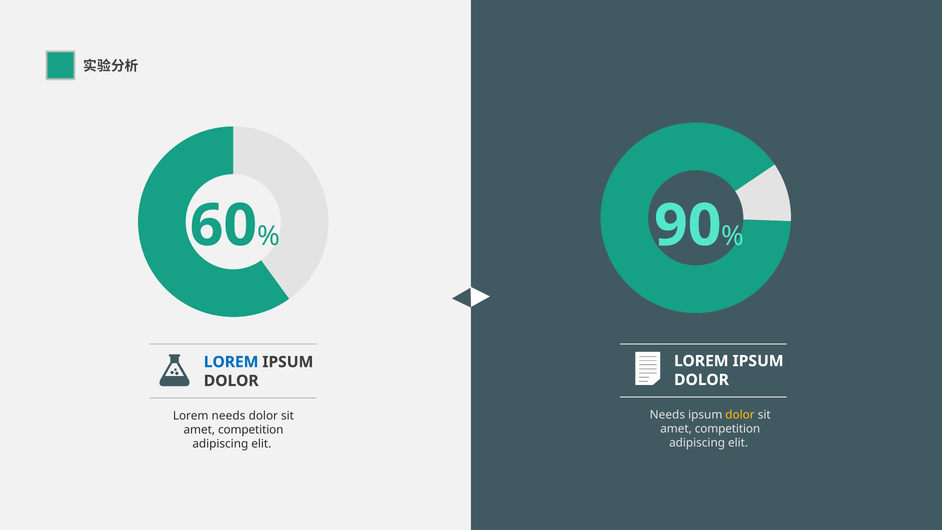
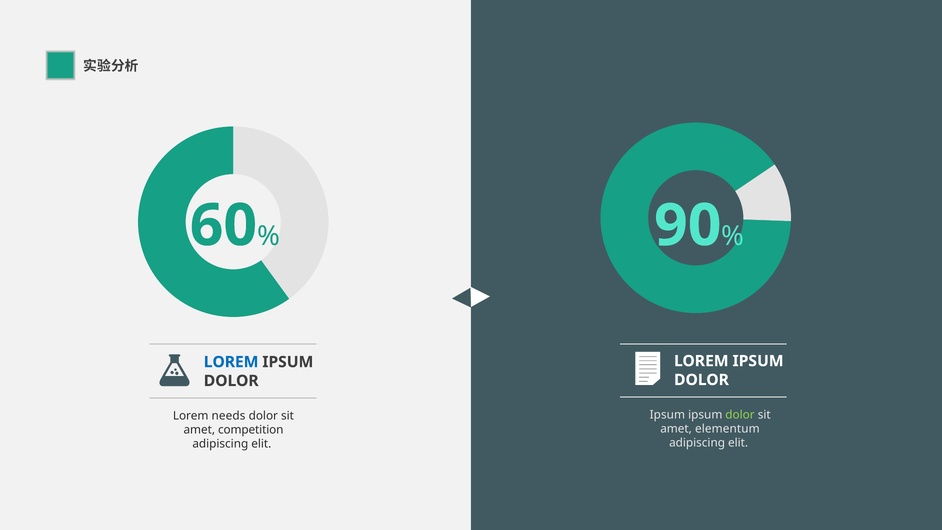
Needs: Needs -> Ipsum (667, 415)
dolor colour: yellow -> light green (740, 415)
competition: competition -> elementum (727, 429)
